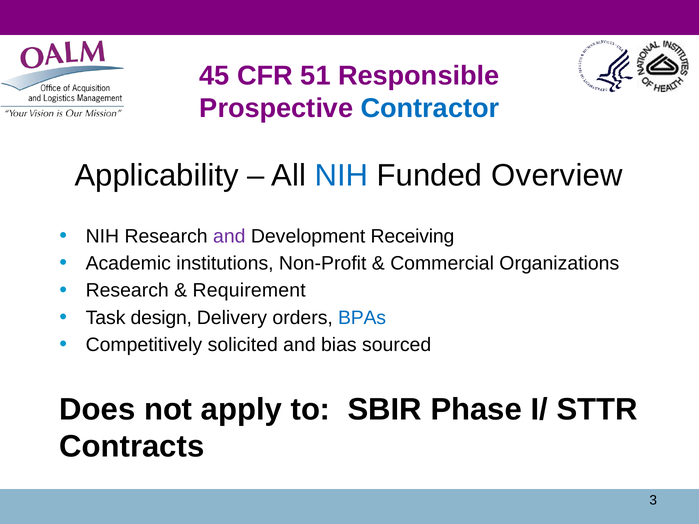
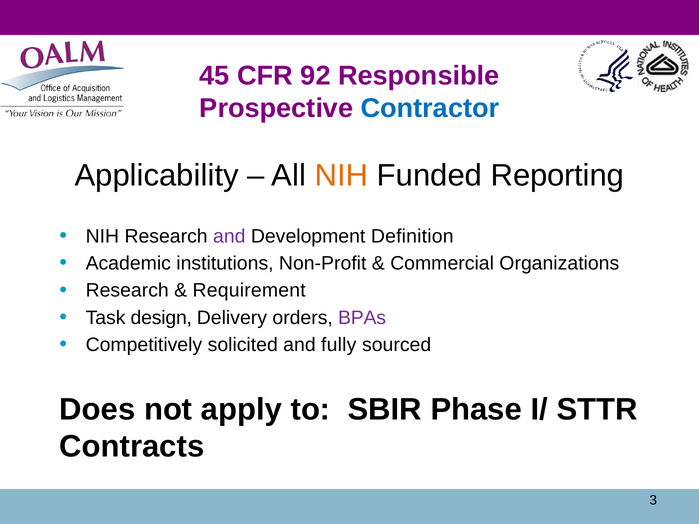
51: 51 -> 92 (316, 76)
NIH colour: blue -> orange (341, 176)
Overview: Overview -> Reporting (557, 176)
Receiving: Receiving -> Definition (412, 236)
BPAs colour: blue -> purple (362, 318)
bias: bias -> fully (339, 345)
